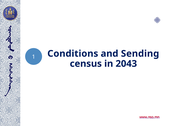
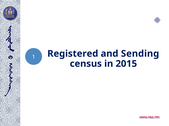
Conditions: Conditions -> Registered (73, 54)
2043: 2043 -> 2015 (126, 64)
